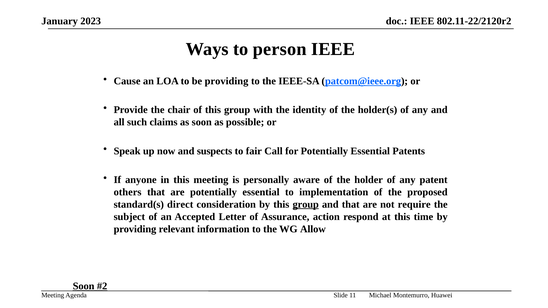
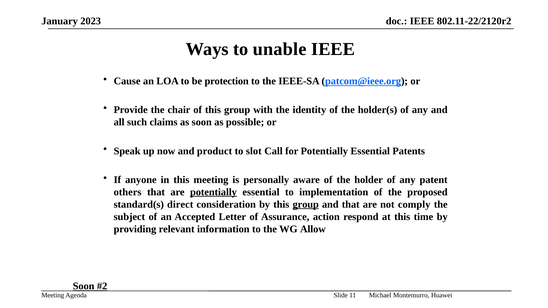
person: person -> unable (280, 49)
be providing: providing -> protection (227, 81)
suspects: suspects -> product (215, 151)
fair: fair -> slot (254, 151)
potentially underline: none -> present (214, 192)
require: require -> comply (414, 205)
